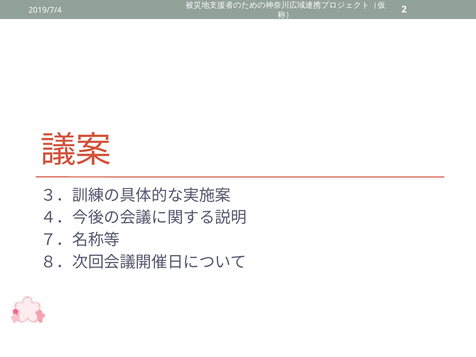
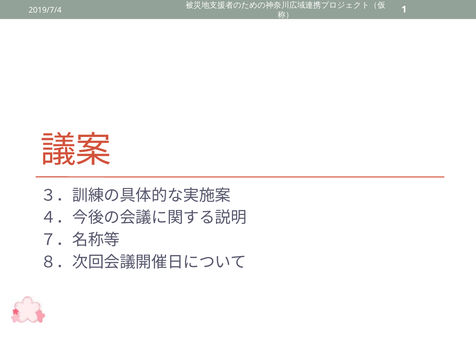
2: 2 -> 1 (404, 9)
